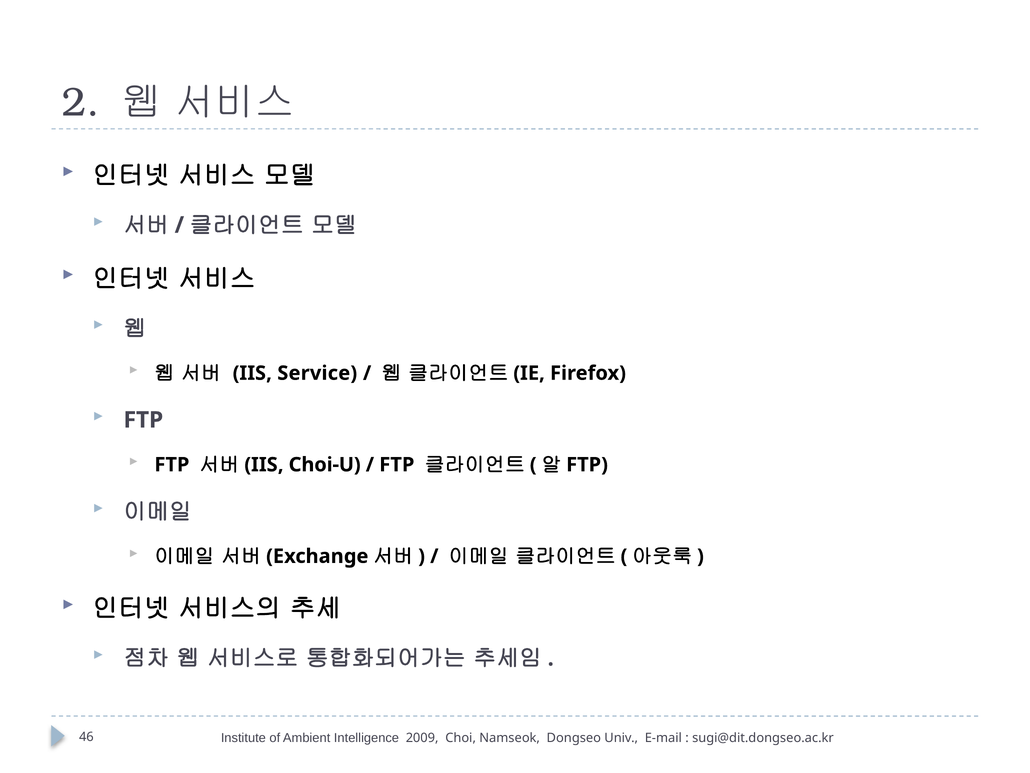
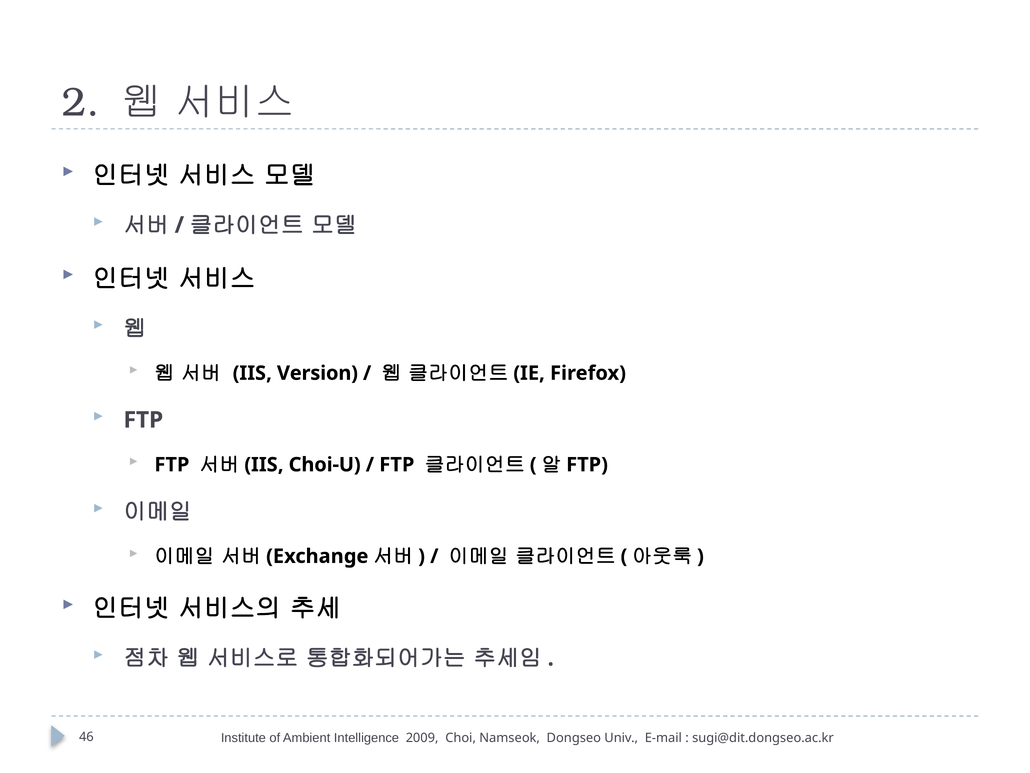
Service: Service -> Version (317, 373)
